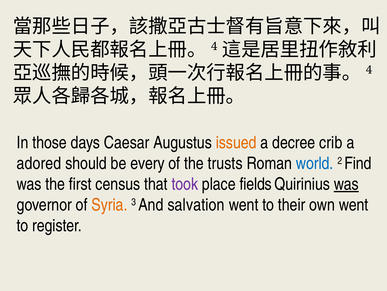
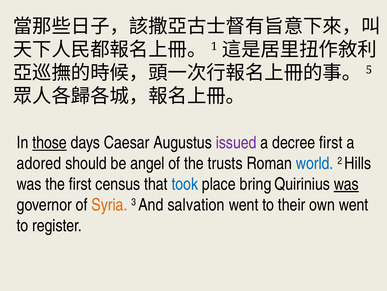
4: 4 -> 1 (214, 46)
4: 4 -> 5 (369, 70)
those underline: none -> present (50, 142)
issued colour: orange -> purple (236, 142)
decree crib: crib -> first (331, 142)
every: every -> angel (147, 163)
Find: Find -> Hills (358, 163)
took colour: purple -> blue (185, 184)
fields: fields -> bring (256, 184)
